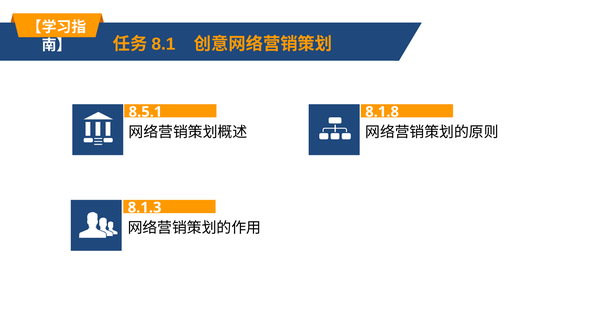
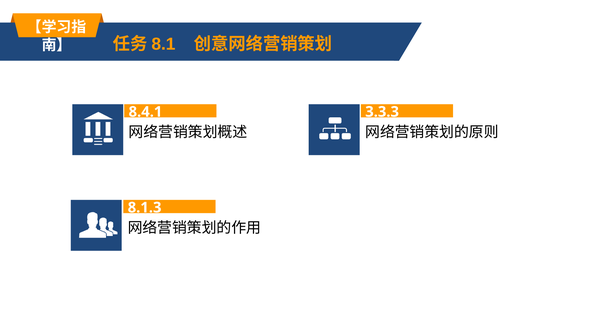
8.5.1: 8.5.1 -> 8.4.1 (145, 112)
8.1.8: 8.1.8 -> 3.3.3 (382, 112)
